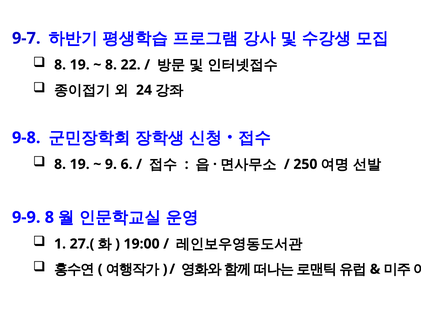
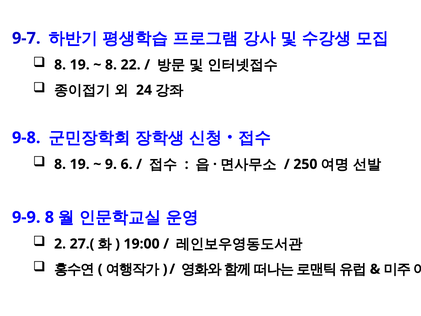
1: 1 -> 2 (60, 244)
